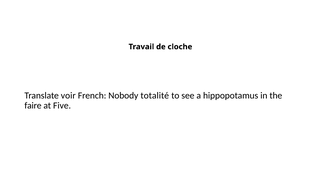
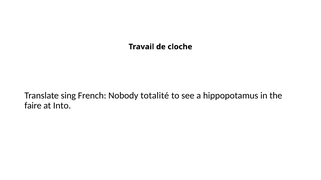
voir: voir -> sing (68, 96)
Five: Five -> Into (62, 106)
